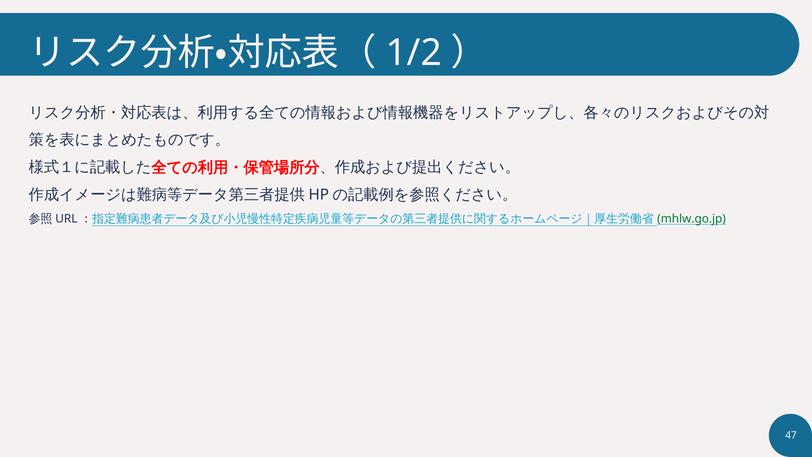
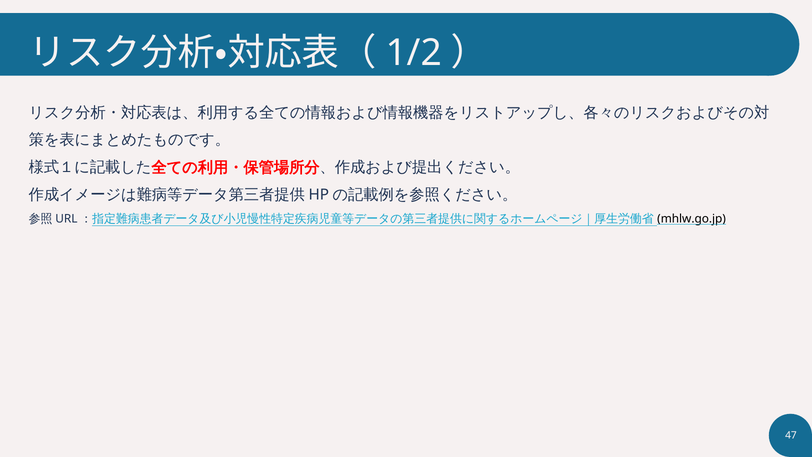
mhlw.go.jp colour: green -> black (692, 219)
